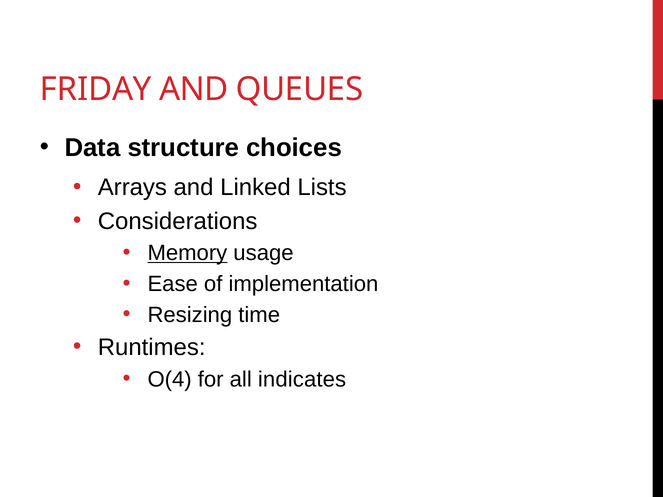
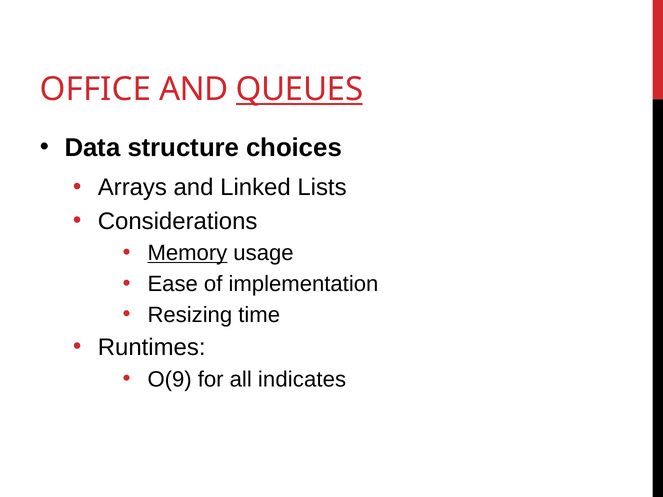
FRIDAY: FRIDAY -> OFFICE (96, 90)
QUEUES underline: none -> present (299, 90)
O(4: O(4 -> O(9 (170, 380)
